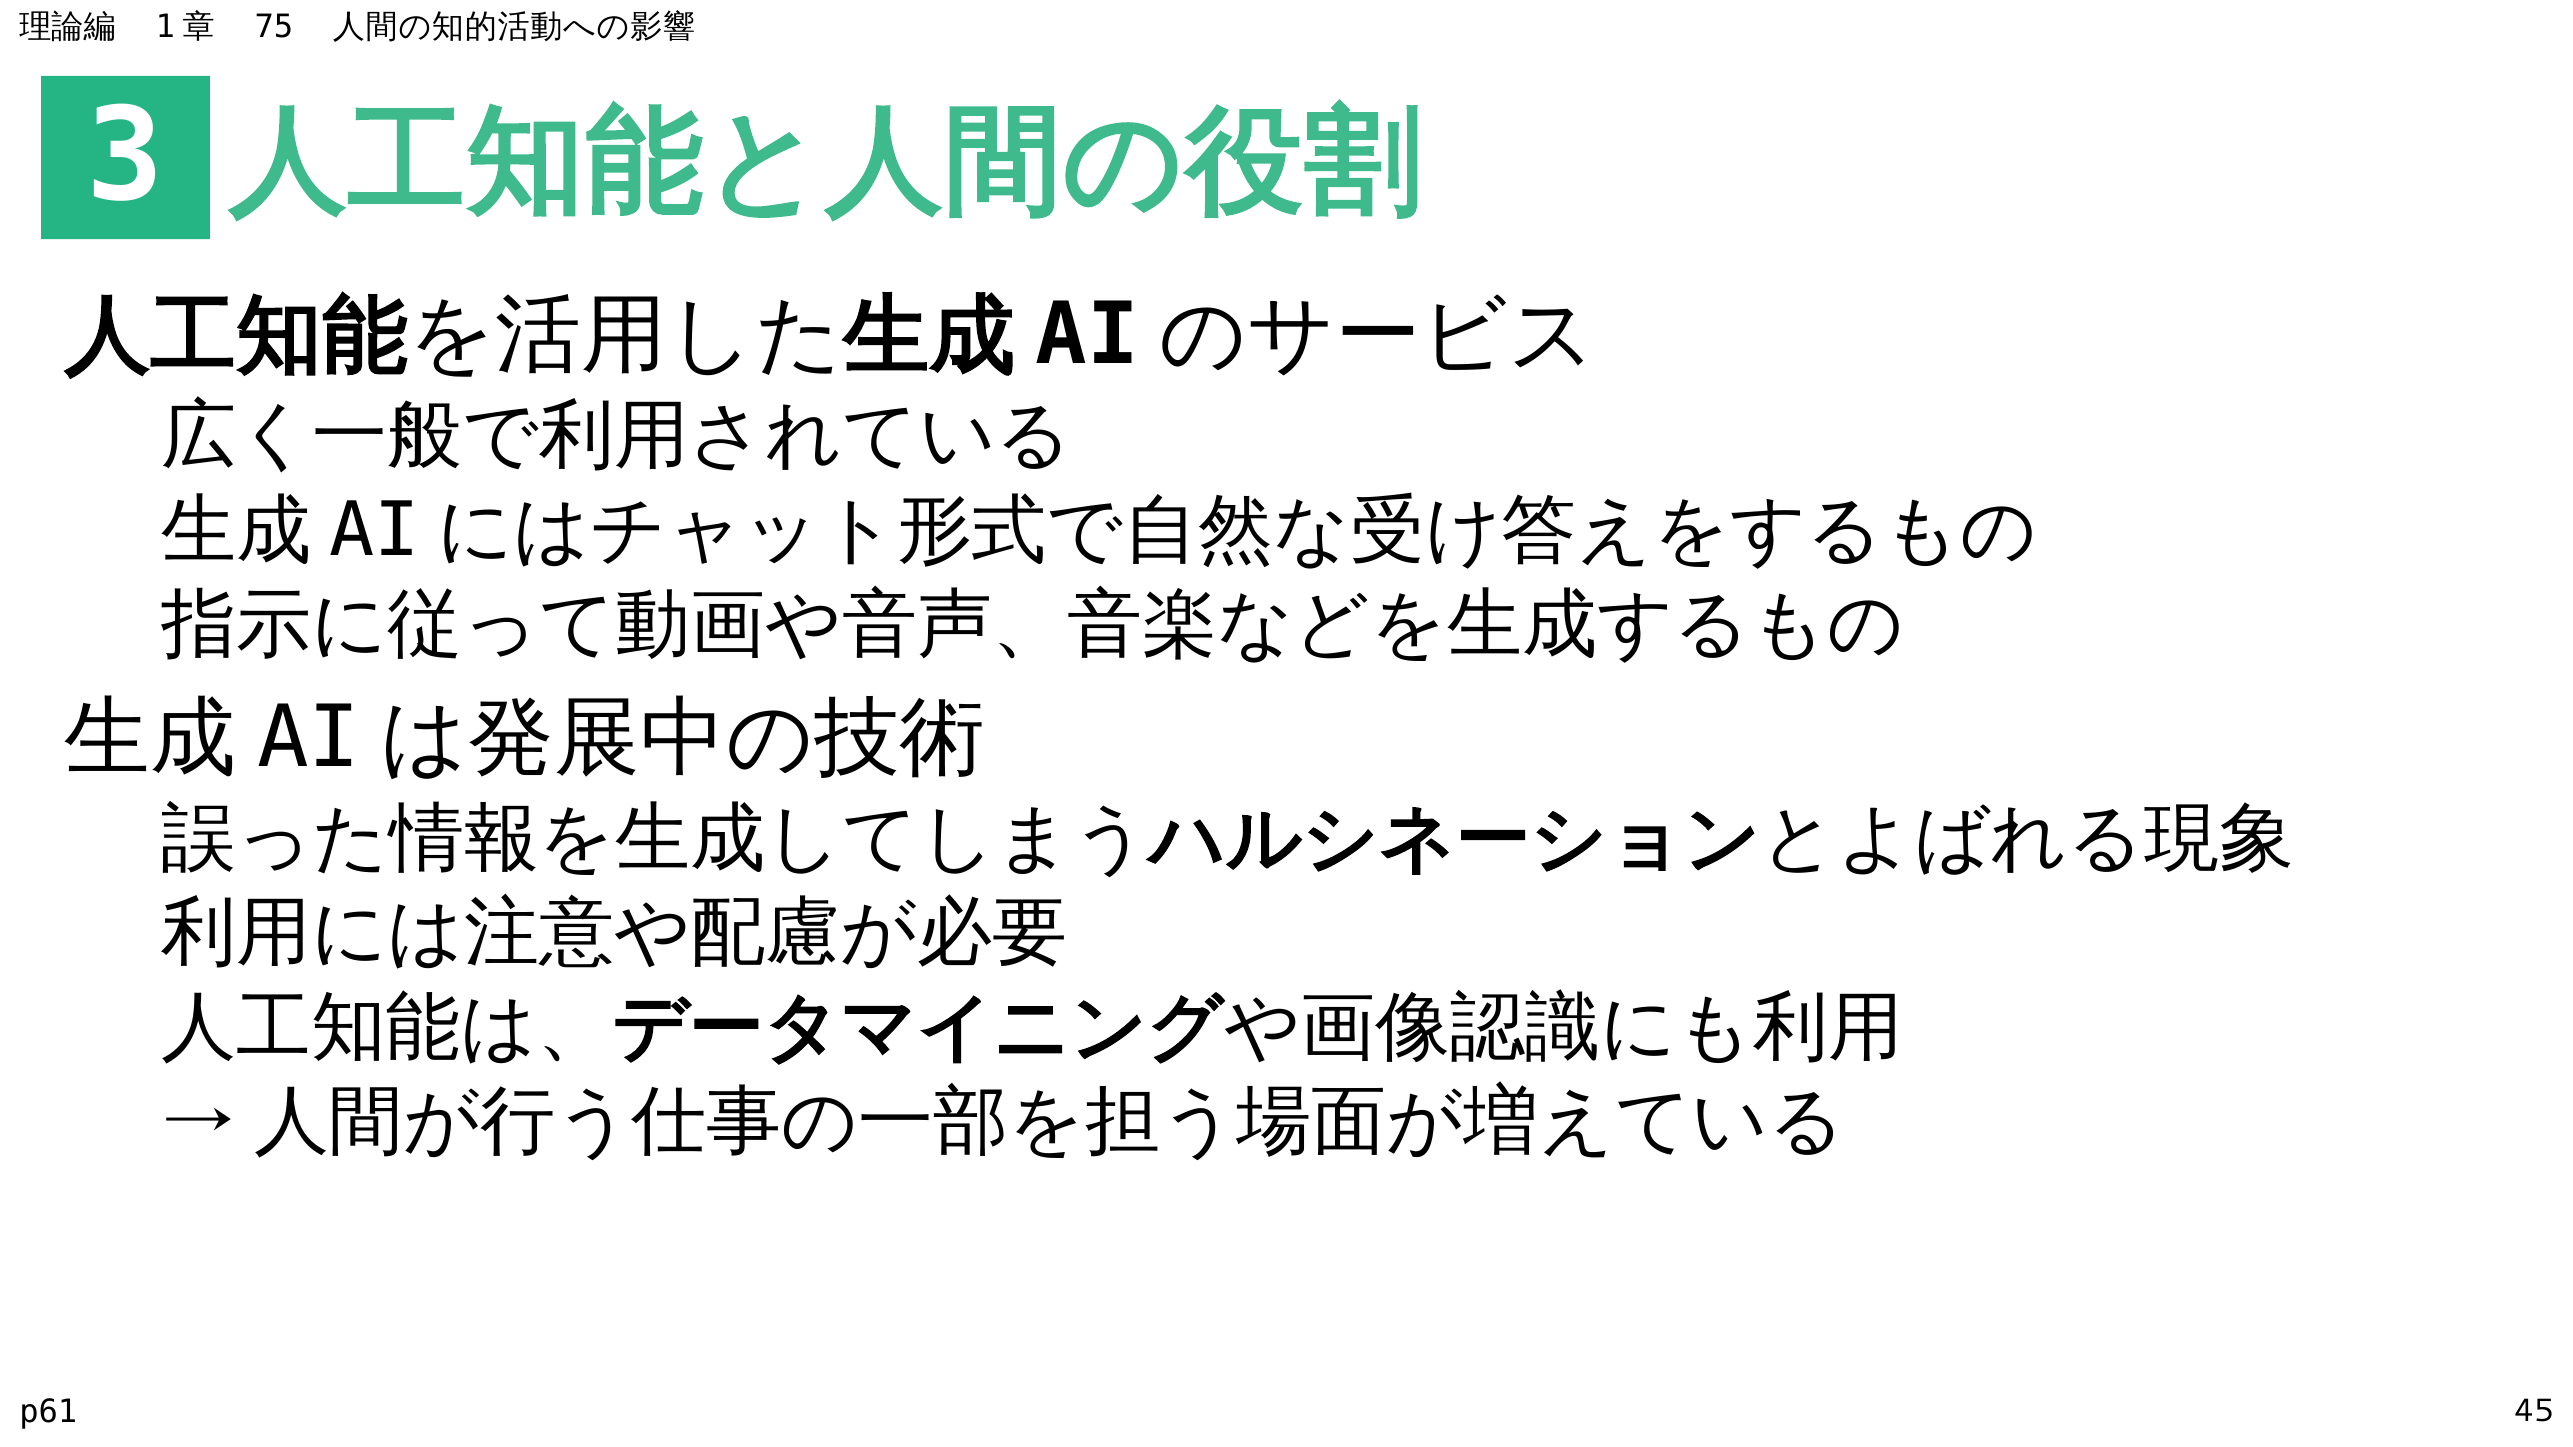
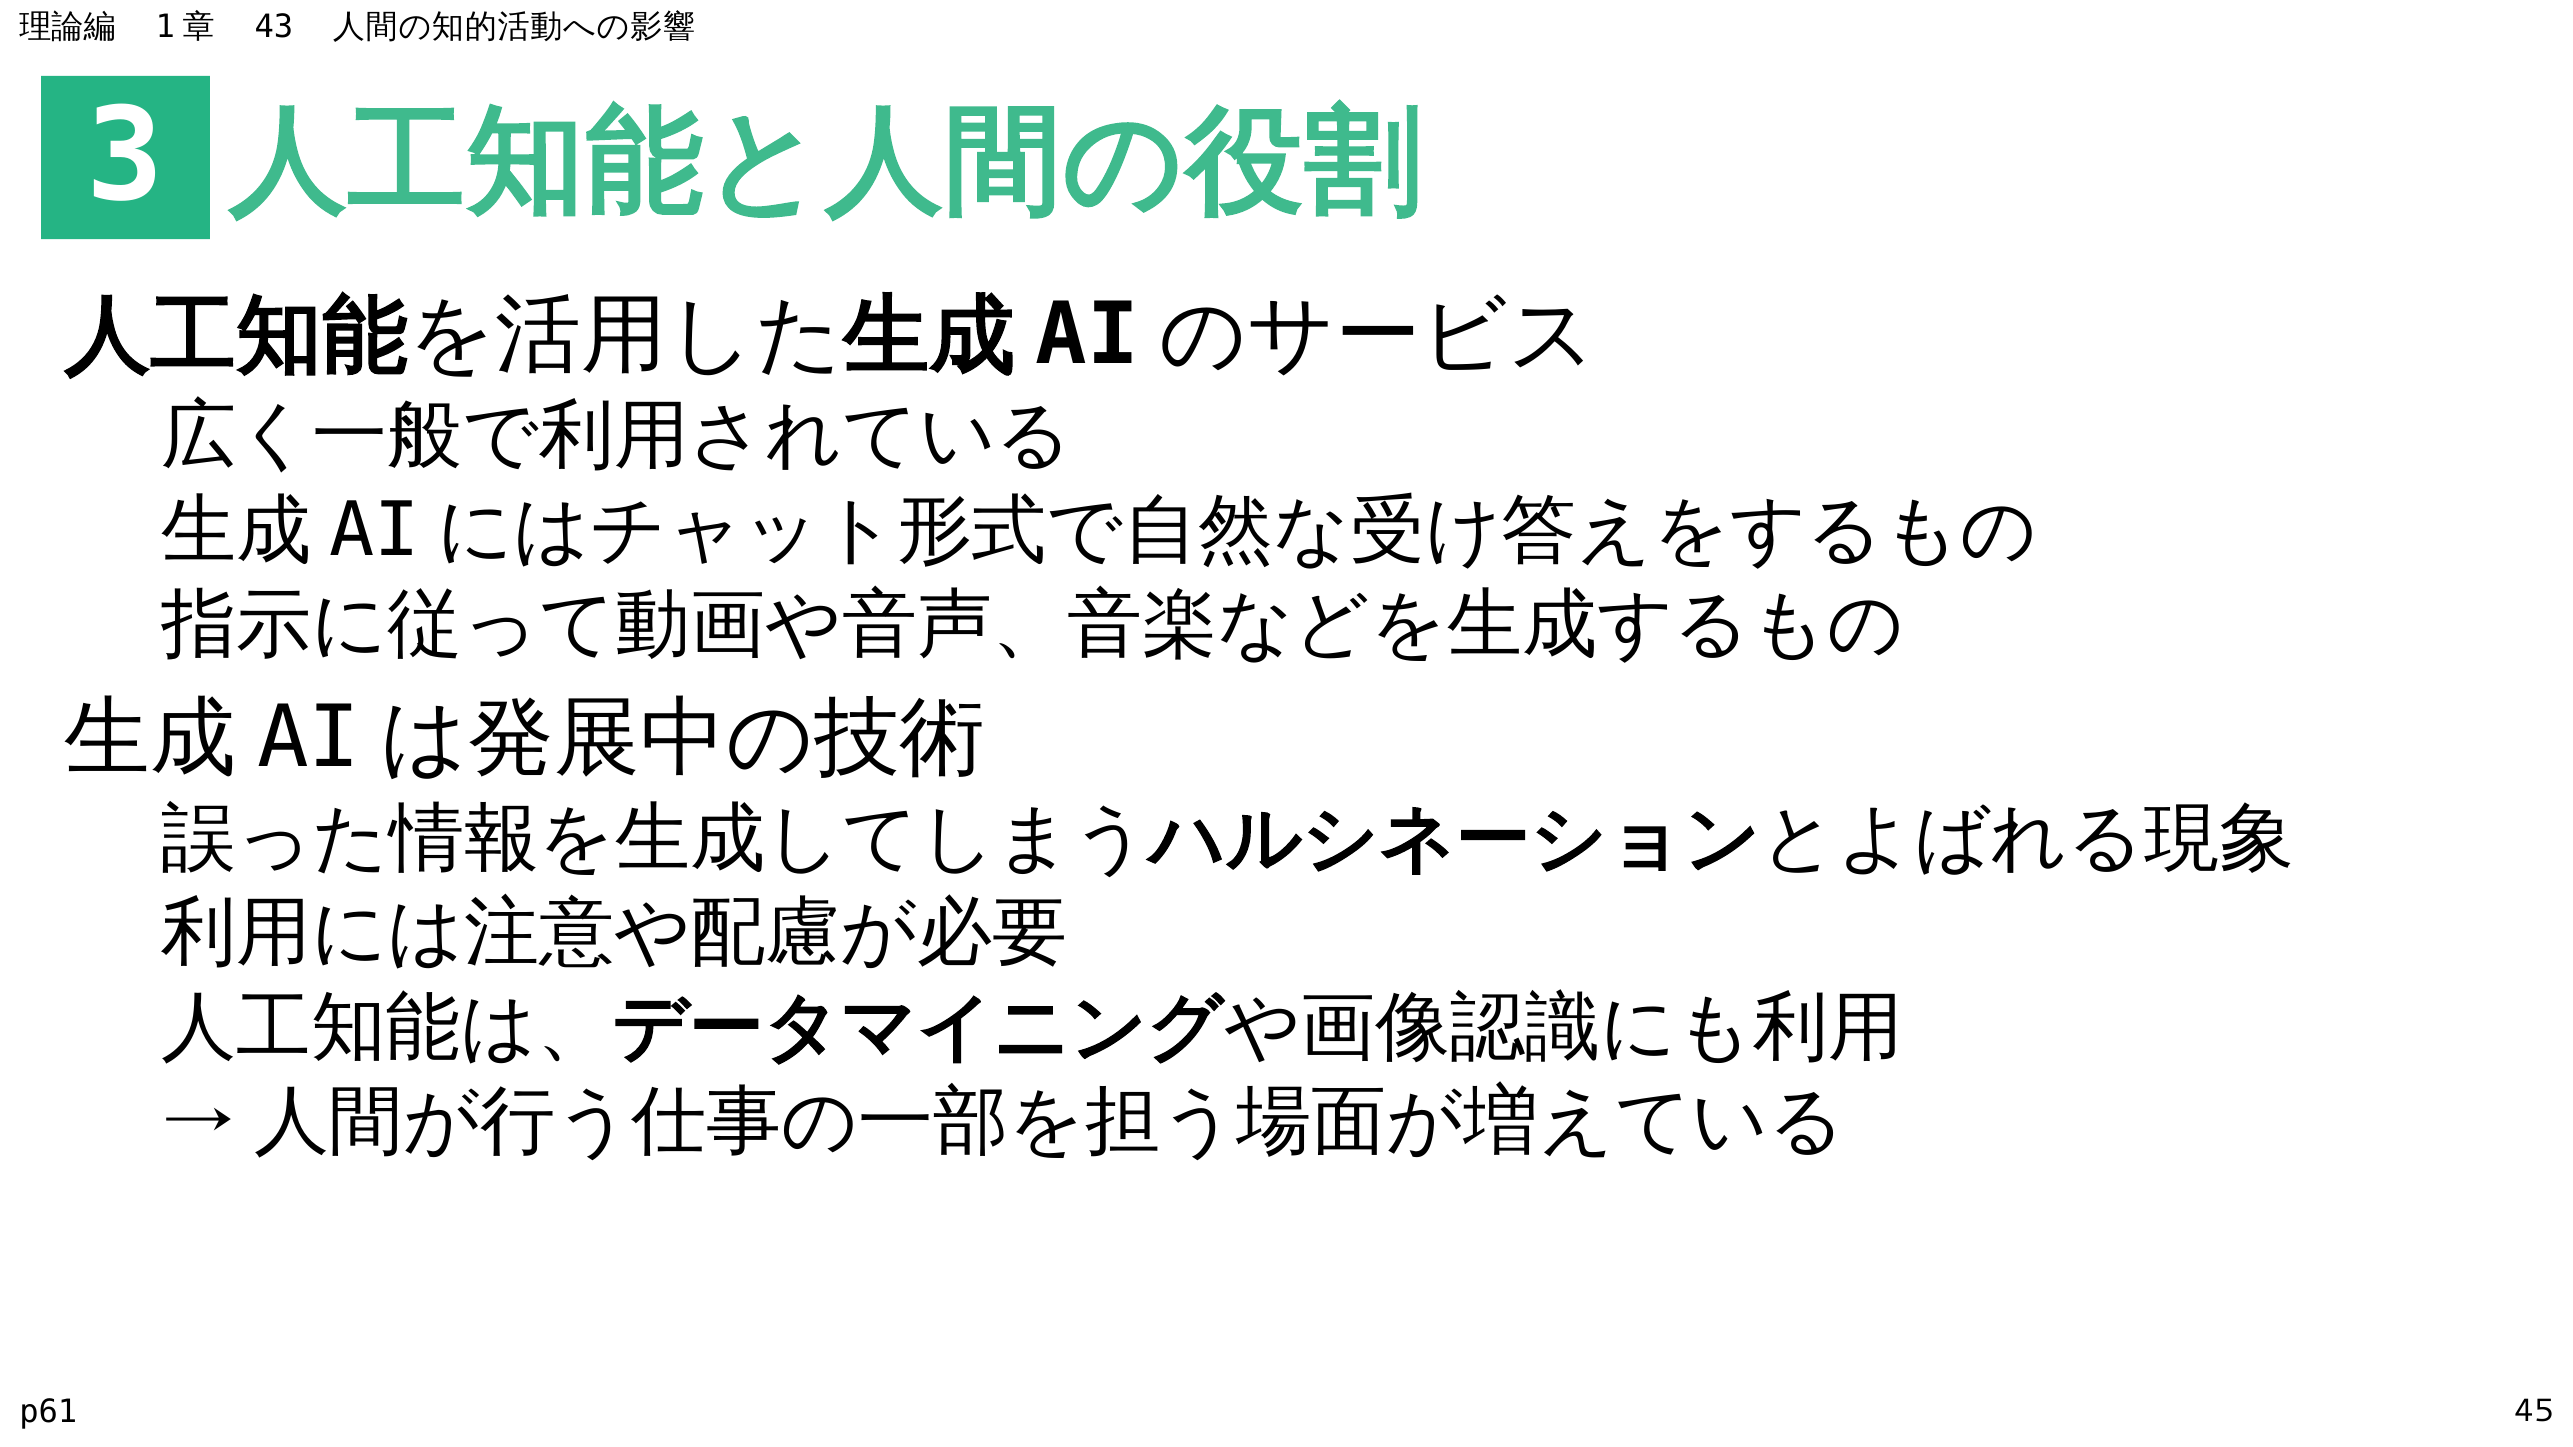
75: 75 -> 43 (274, 27)
